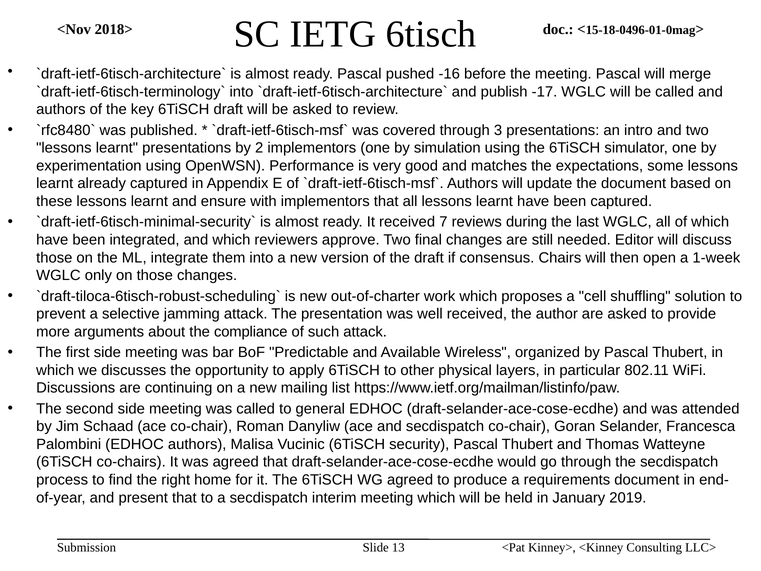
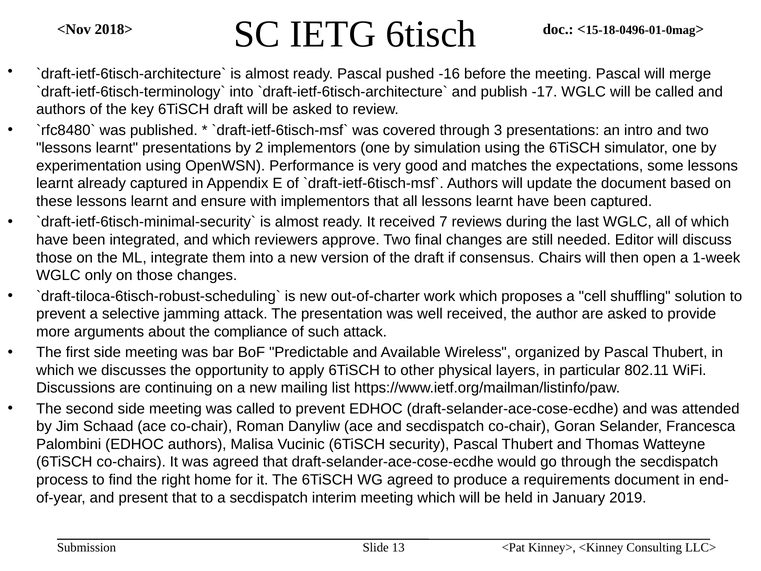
called to general: general -> prevent (320, 409)
